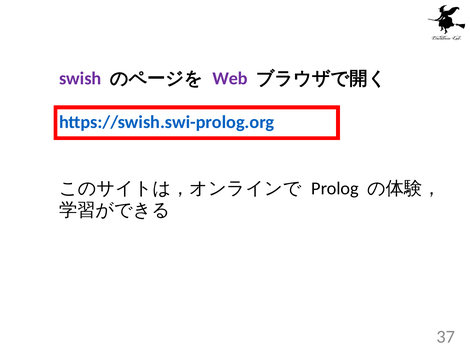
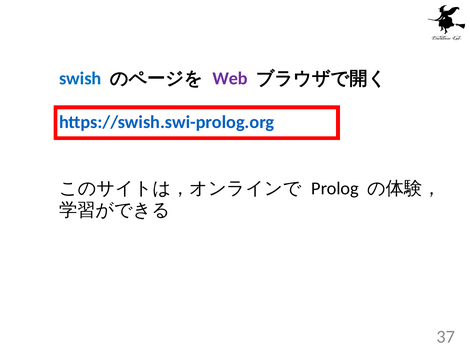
swish colour: purple -> blue (80, 78)
